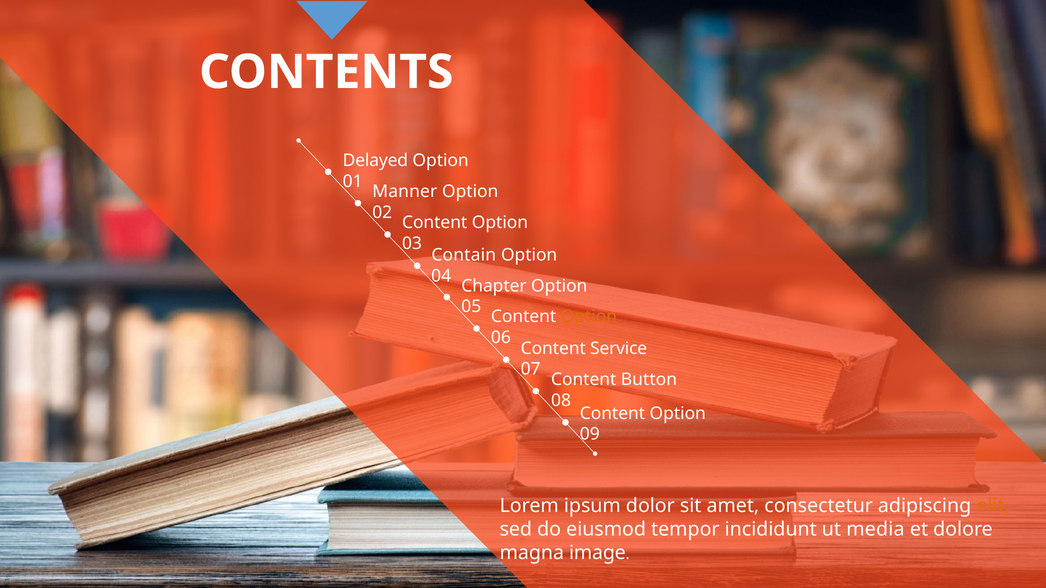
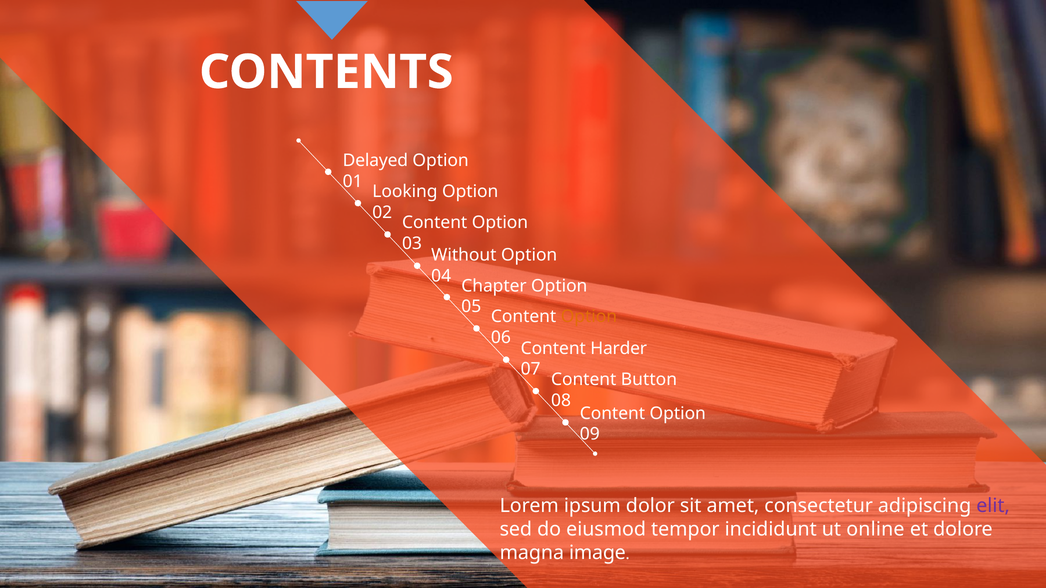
Manner: Manner -> Looking (405, 192)
Contain: Contain -> Without (464, 255)
Service: Service -> Harder (619, 349)
elit colour: orange -> purple (993, 506)
media: media -> online (875, 530)
